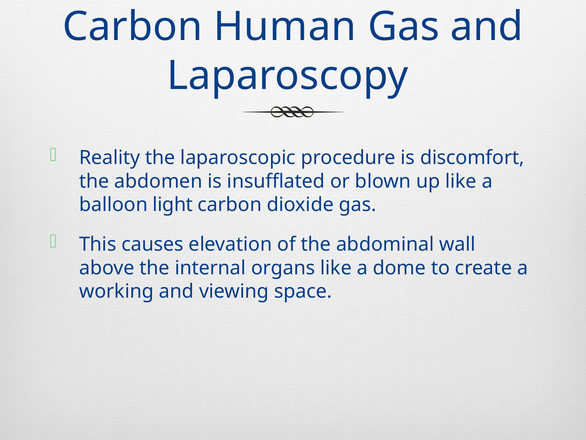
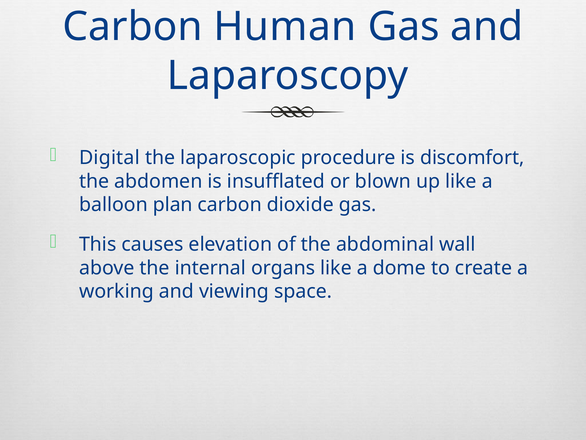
Reality: Reality -> Digital (109, 158)
light: light -> plan (173, 205)
